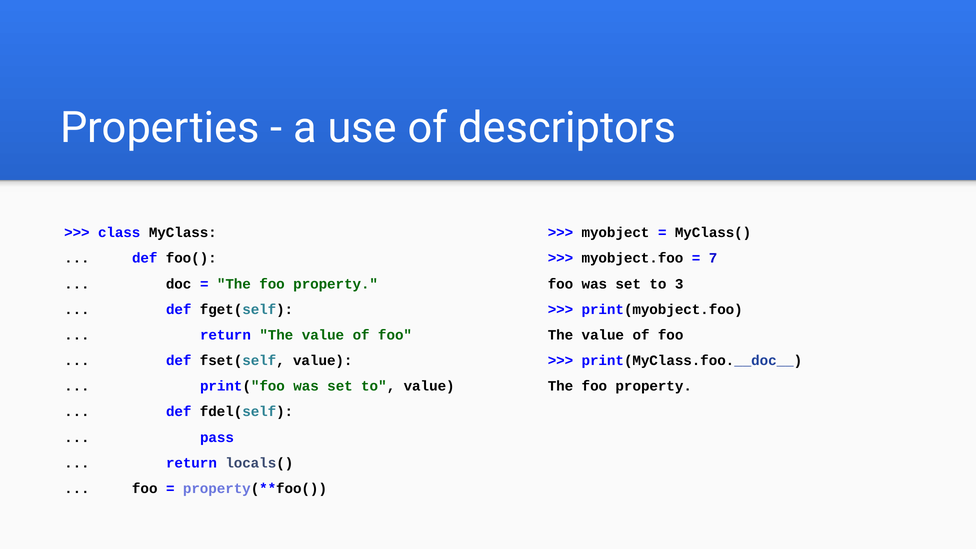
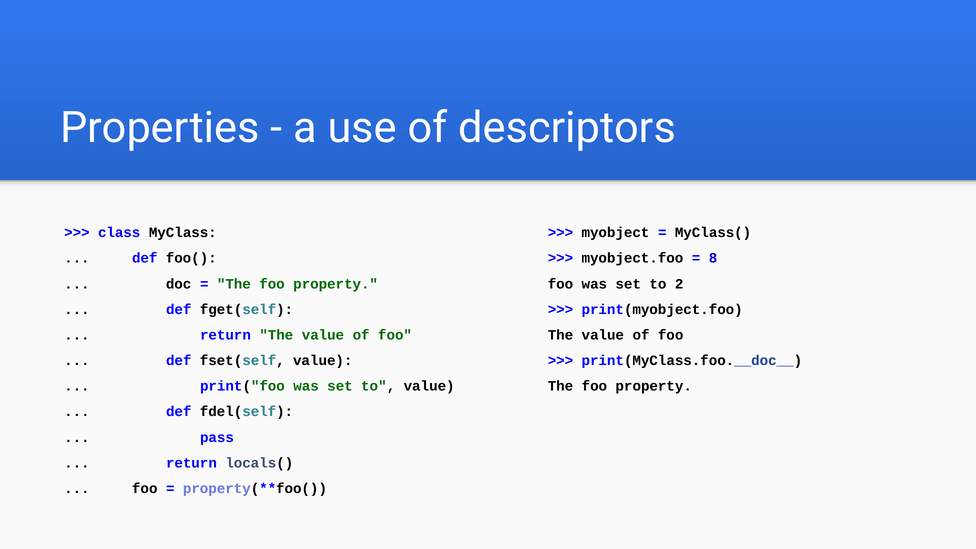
7: 7 -> 8 (713, 258)
3: 3 -> 2 (679, 284)
